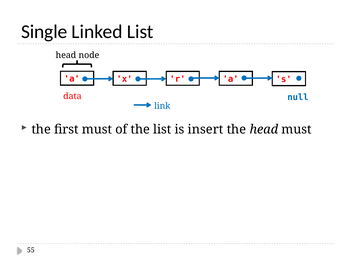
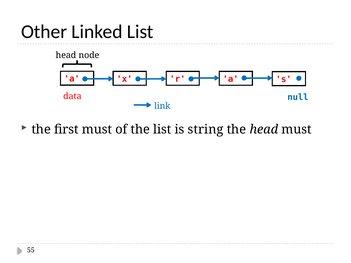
Single: Single -> Other (44, 32)
insert: insert -> string (206, 130)
